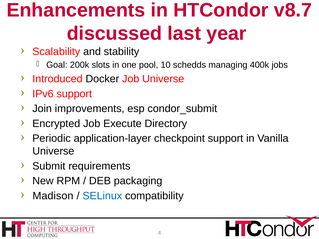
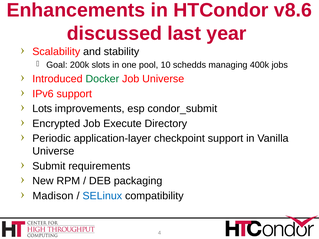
v8.7: v8.7 -> v8.6 (293, 10)
Docker colour: black -> green (102, 79)
Join: Join -> Lots (42, 109)
